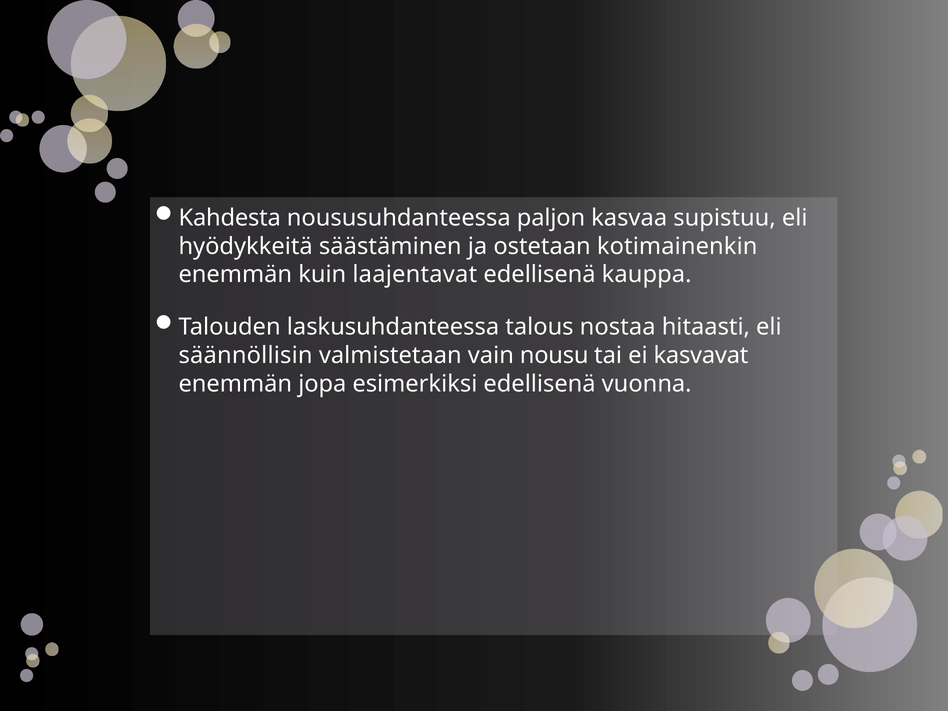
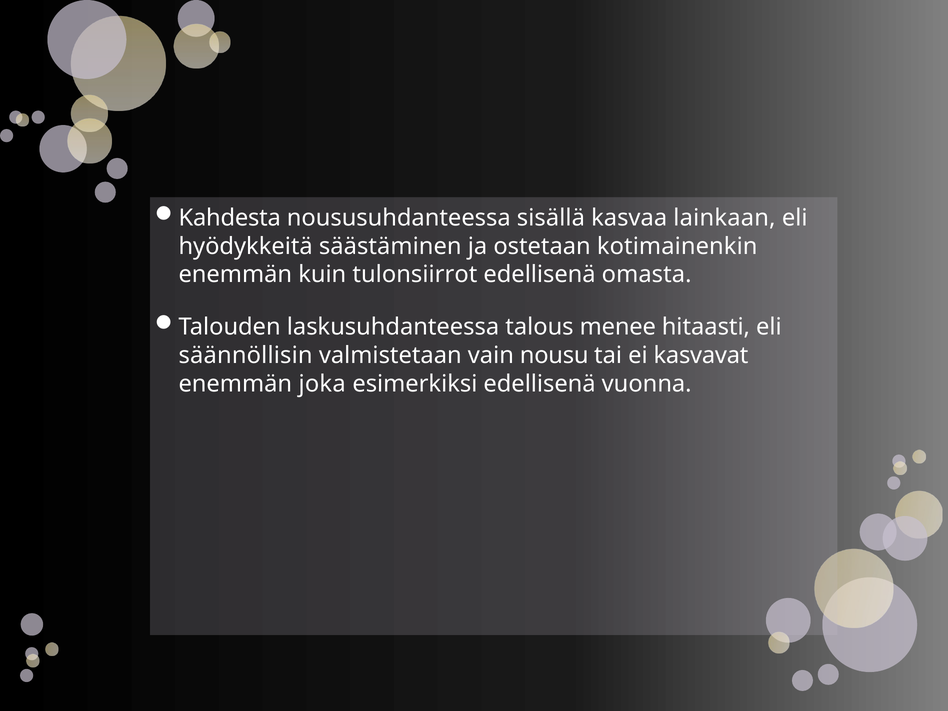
paljon: paljon -> sisällä (551, 218)
supistuu: supistuu -> lainkaan (724, 218)
laajentavat: laajentavat -> tulonsiirrot (415, 275)
kauppa: kauppa -> omasta (647, 275)
nostaa: nostaa -> menee (618, 327)
jopa: jopa -> joka (322, 384)
